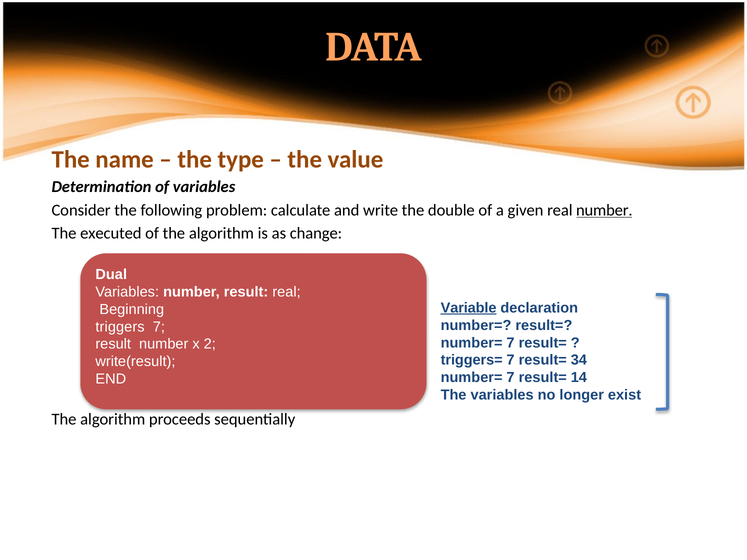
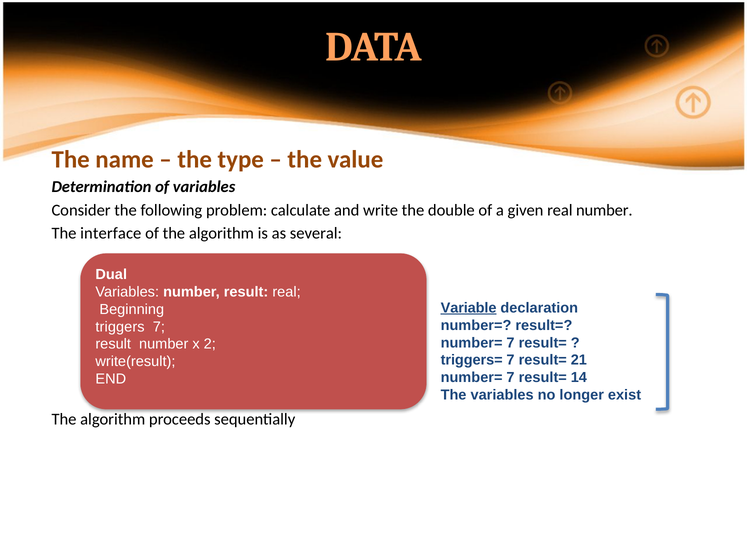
number underline: present -> none (604, 210)
executed: executed -> interface (111, 233)
change: change -> several (316, 233)
34: 34 -> 21 (579, 360)
